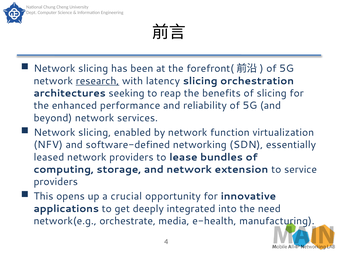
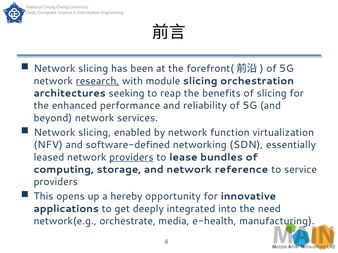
latency: latency -> module (163, 81)
providers underline: none -> present (131, 157)
extension: extension -> reference (241, 170)
crucial: crucial -> hereby (126, 197)
